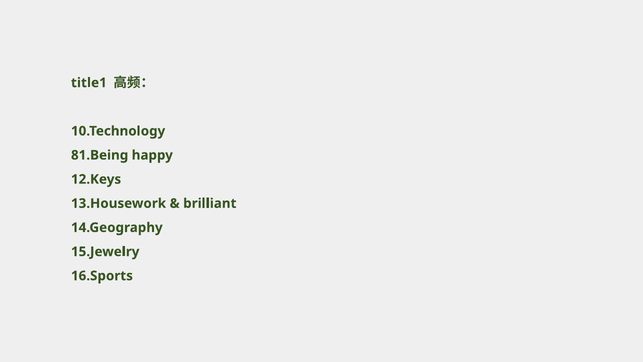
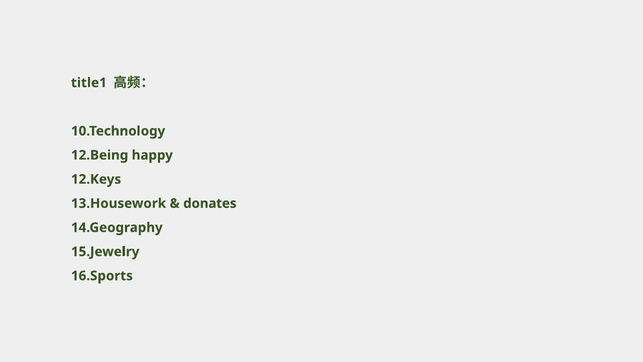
81.Being: 81.Being -> 12.Being (100, 155)
brilliant: brilliant -> donates (210, 203)
